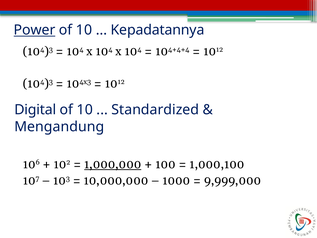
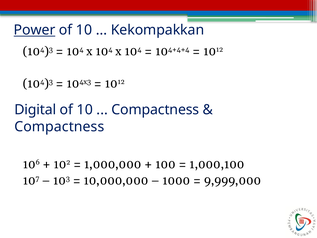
Kepadatannya: Kepadatannya -> Kekompakkan (157, 30)
Standardized: Standardized -> Compactness (155, 110)
Mengandung: Mengandung -> Compactness (59, 127)
1,000,000 underline: present -> none (113, 164)
